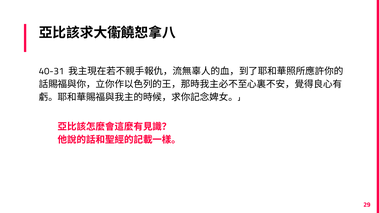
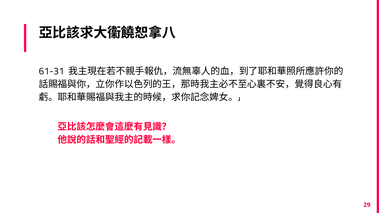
40-31: 40-31 -> 61-31 (51, 71)
